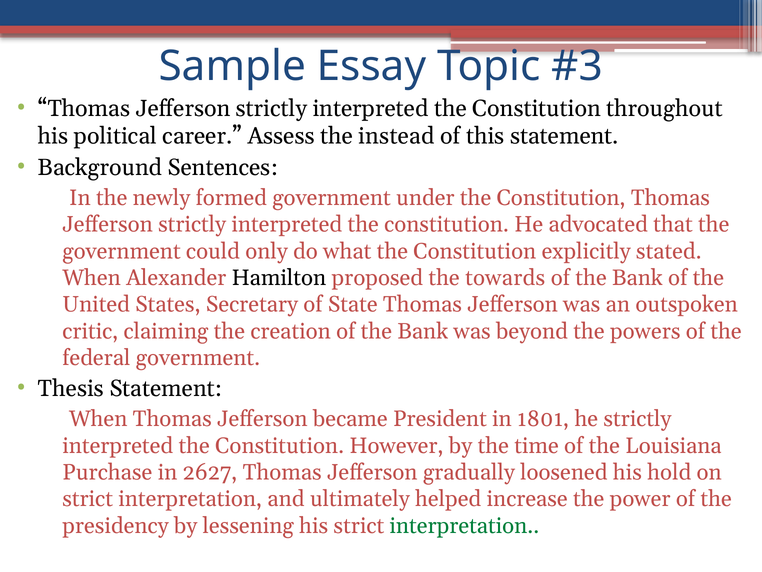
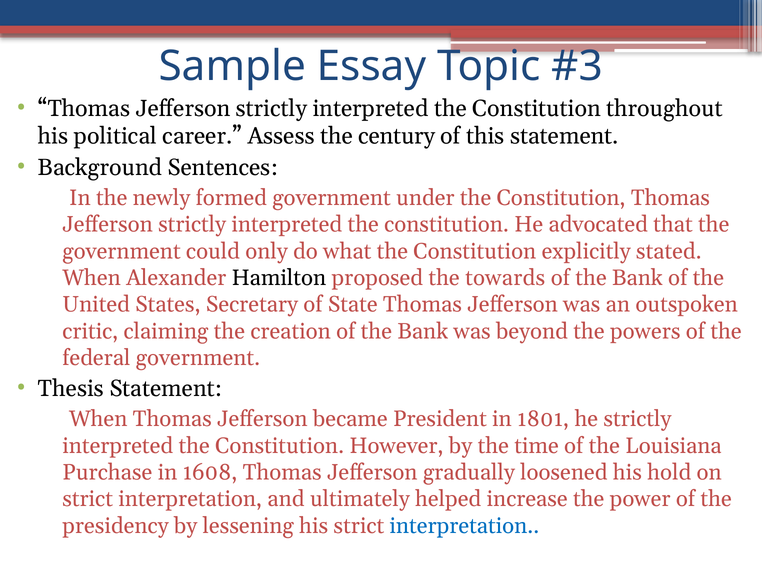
instead: instead -> century (397, 136)
2627: 2627 -> 1608 (210, 472)
interpretation colour: green -> blue (464, 525)
